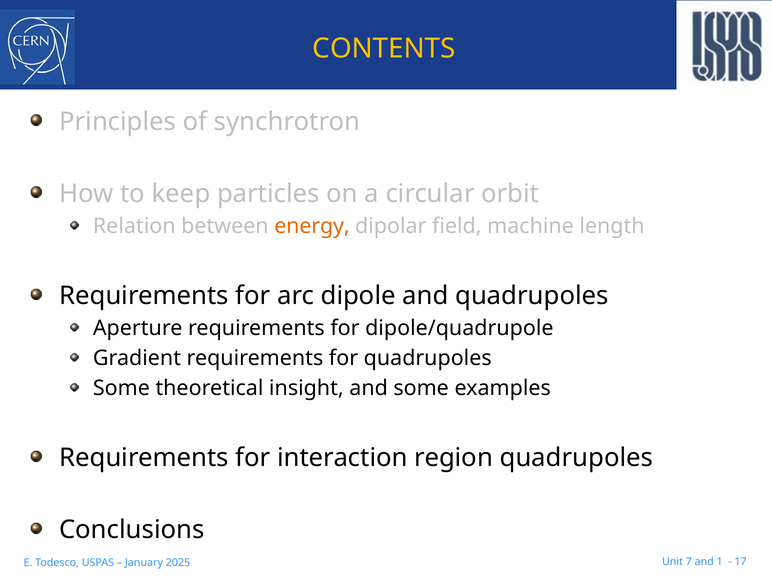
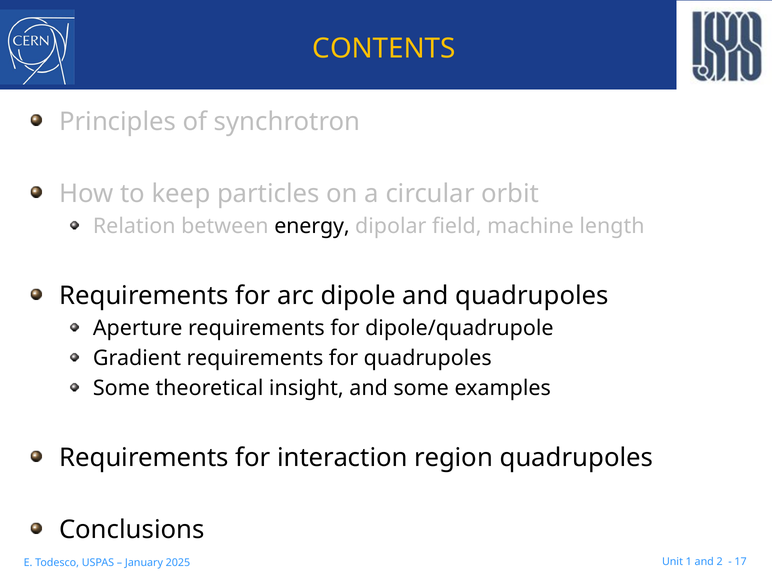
energy colour: orange -> black (312, 226)
7: 7 -> 1 (689, 562)
1: 1 -> 2 (720, 562)
